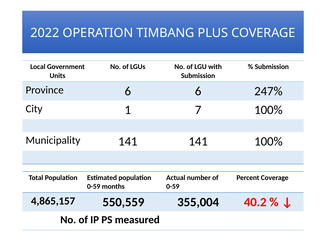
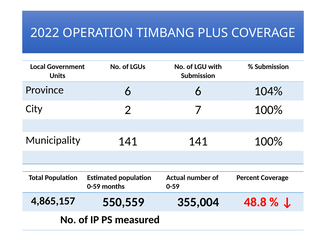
247%: 247% -> 104% (268, 91)
1: 1 -> 2 (128, 110)
40.2: 40.2 -> 48.8 (255, 202)
